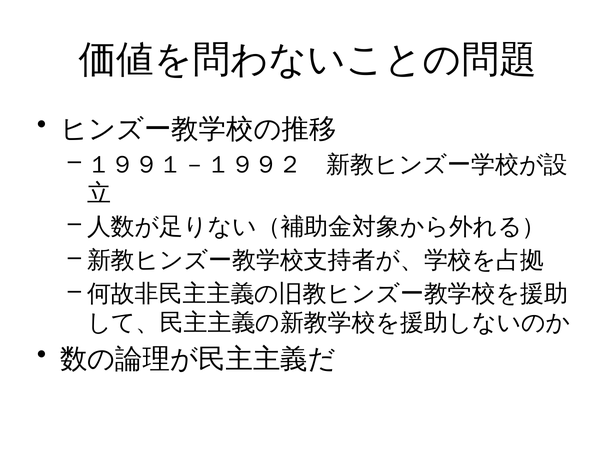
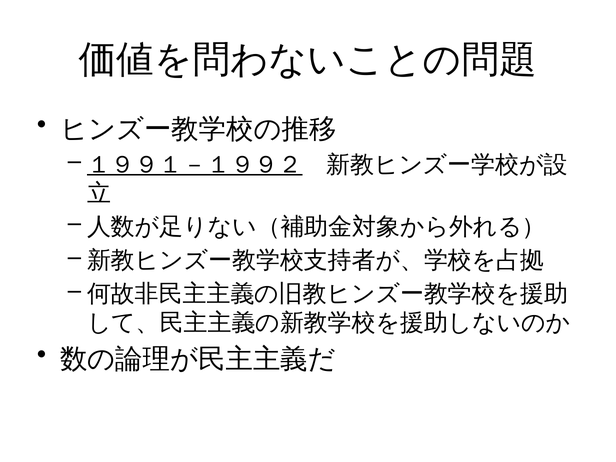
１９９１－１９９２ underline: none -> present (195, 165)
